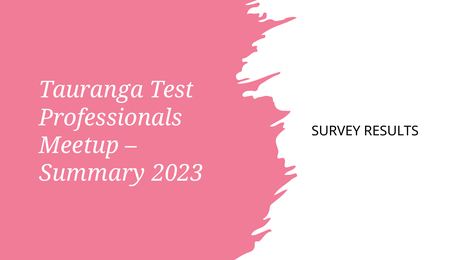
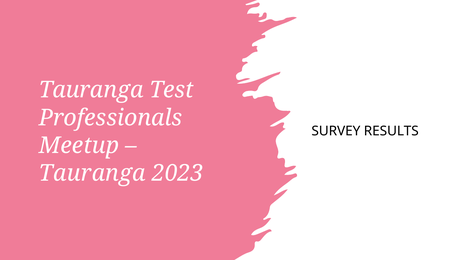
Summary: Summary -> Tauranga (92, 173)
